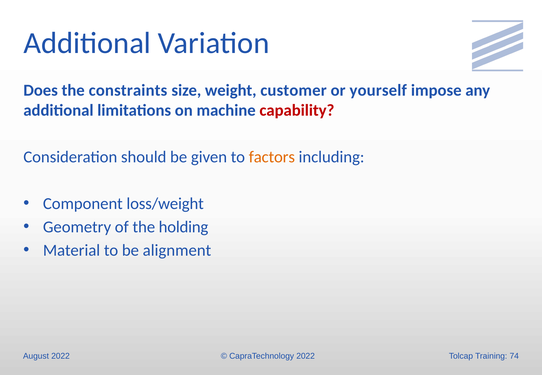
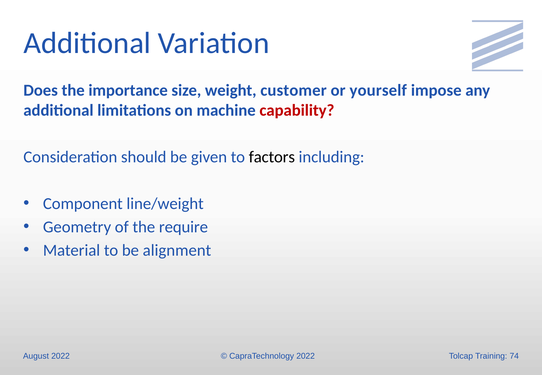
constraints: constraints -> importance (128, 90)
factors colour: orange -> black (272, 157)
loss/weight: loss/weight -> line/weight (165, 204)
holding: holding -> require (183, 227)
